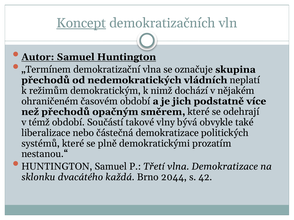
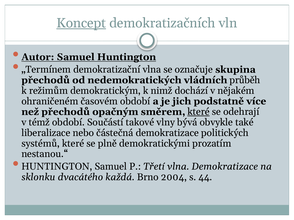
neplatí: neplatí -> průběh (245, 80)
které underline: none -> present (199, 112)
2044: 2044 -> 2004 (174, 177)
42: 42 -> 44 (205, 177)
